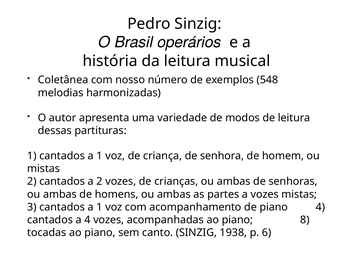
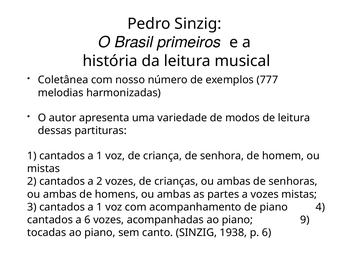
operários: operários -> primeiros (189, 42)
548: 548 -> 777 (267, 80)
a 4: 4 -> 6 (87, 220)
8: 8 -> 9 (305, 220)
